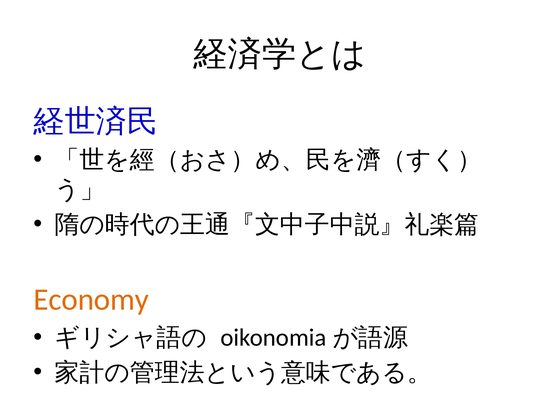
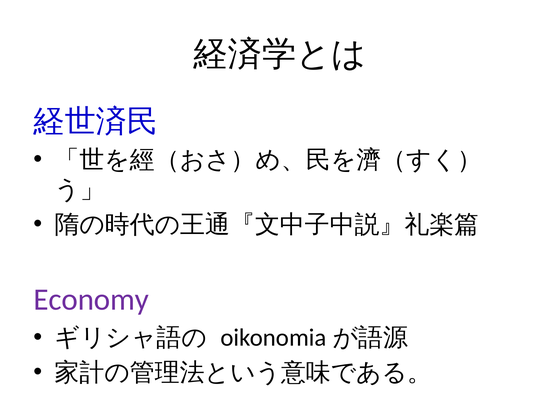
Economy colour: orange -> purple (91, 300)
